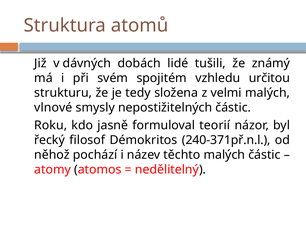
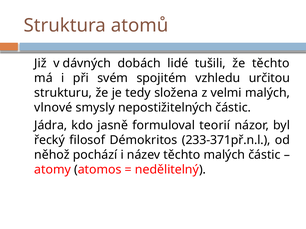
že známý: známý -> těchto (271, 63)
Roku: Roku -> Jádra (51, 125)
240-371př.n.l: 240-371př.n.l -> 233-371př.n.l (226, 140)
